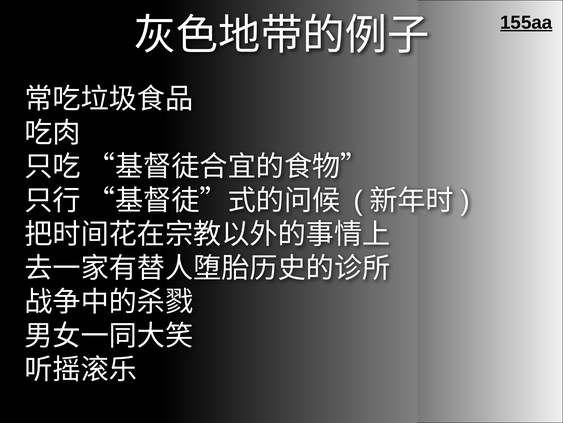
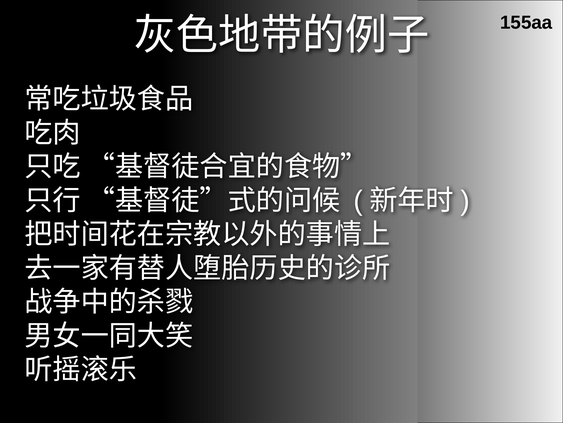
155aa underline: present -> none (526, 23)
